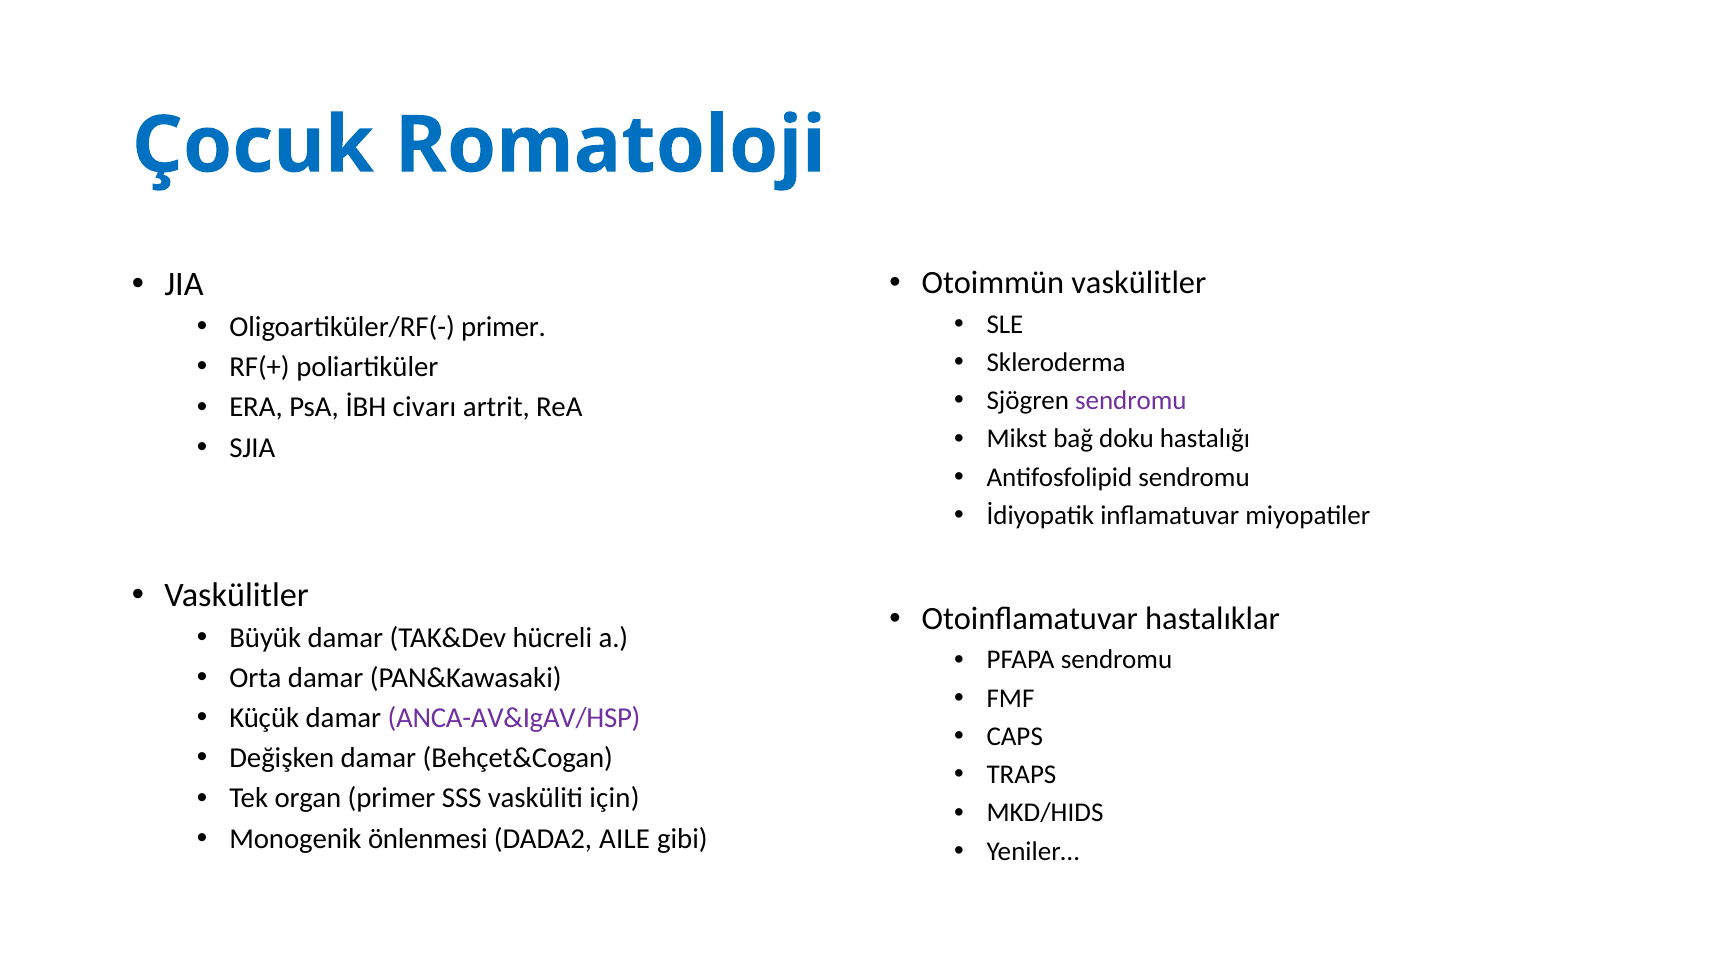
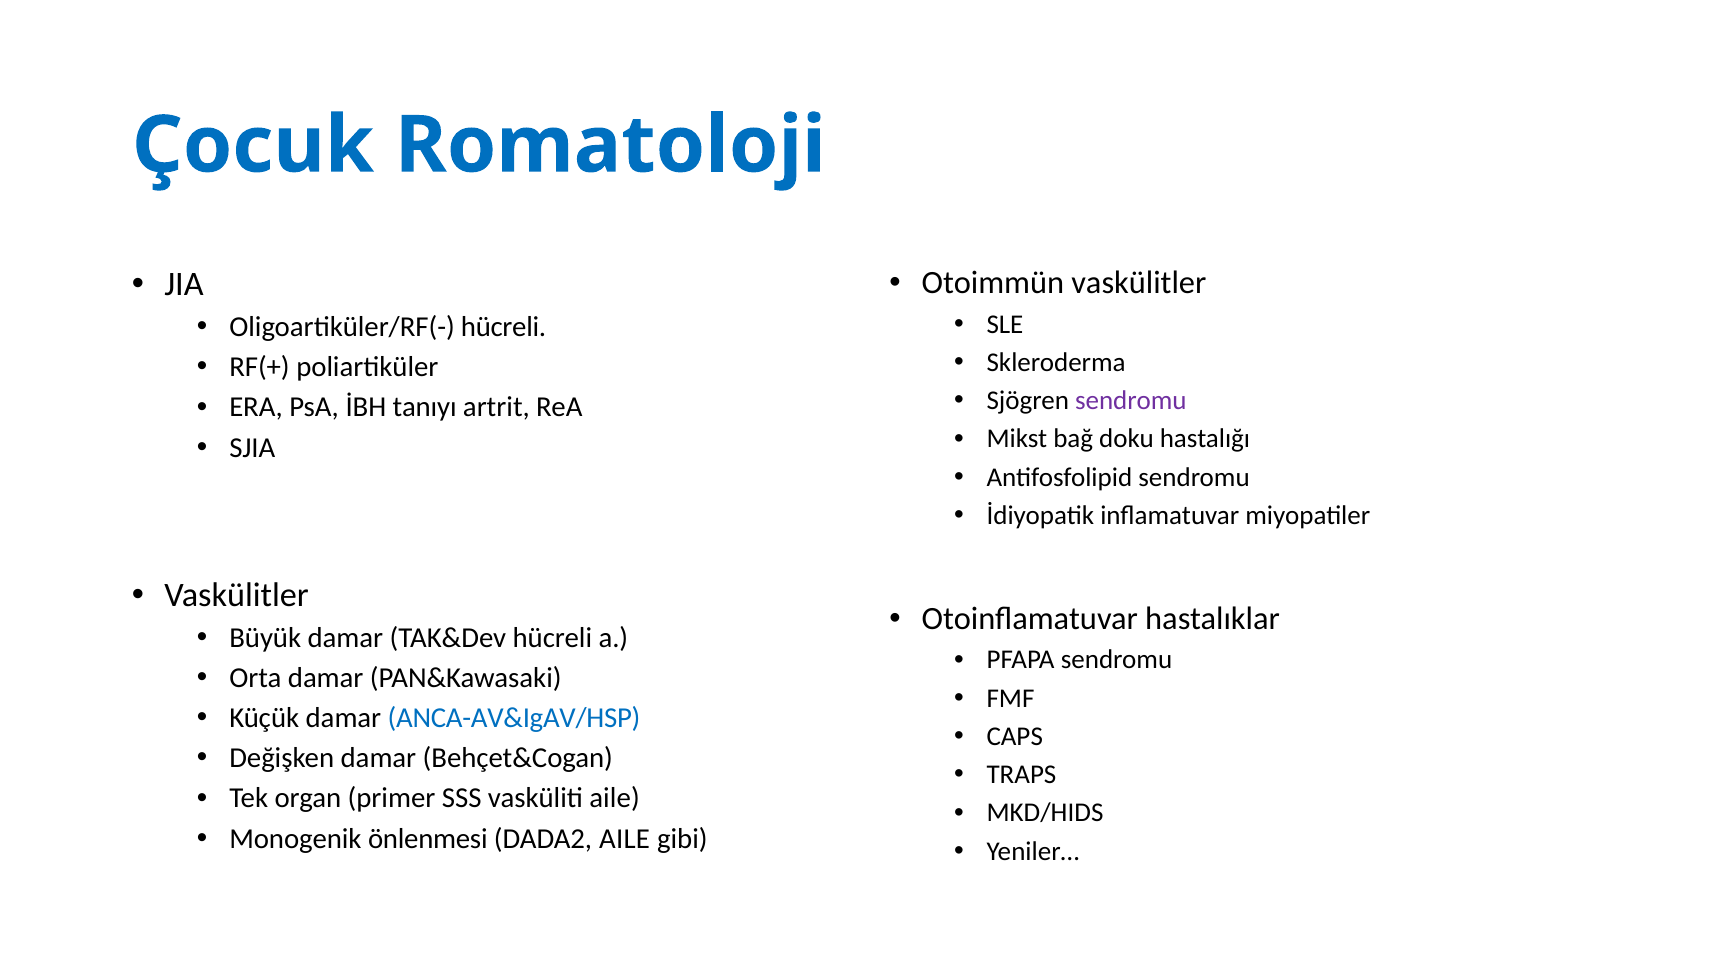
Oligoartiküler/RF(- primer: primer -> hücreli (504, 327)
civarı: civarı -> tanıyı (425, 407)
ANCA-AV&IgAV/HSP colour: purple -> blue (514, 718)
vasküliti için: için -> aile (615, 798)
